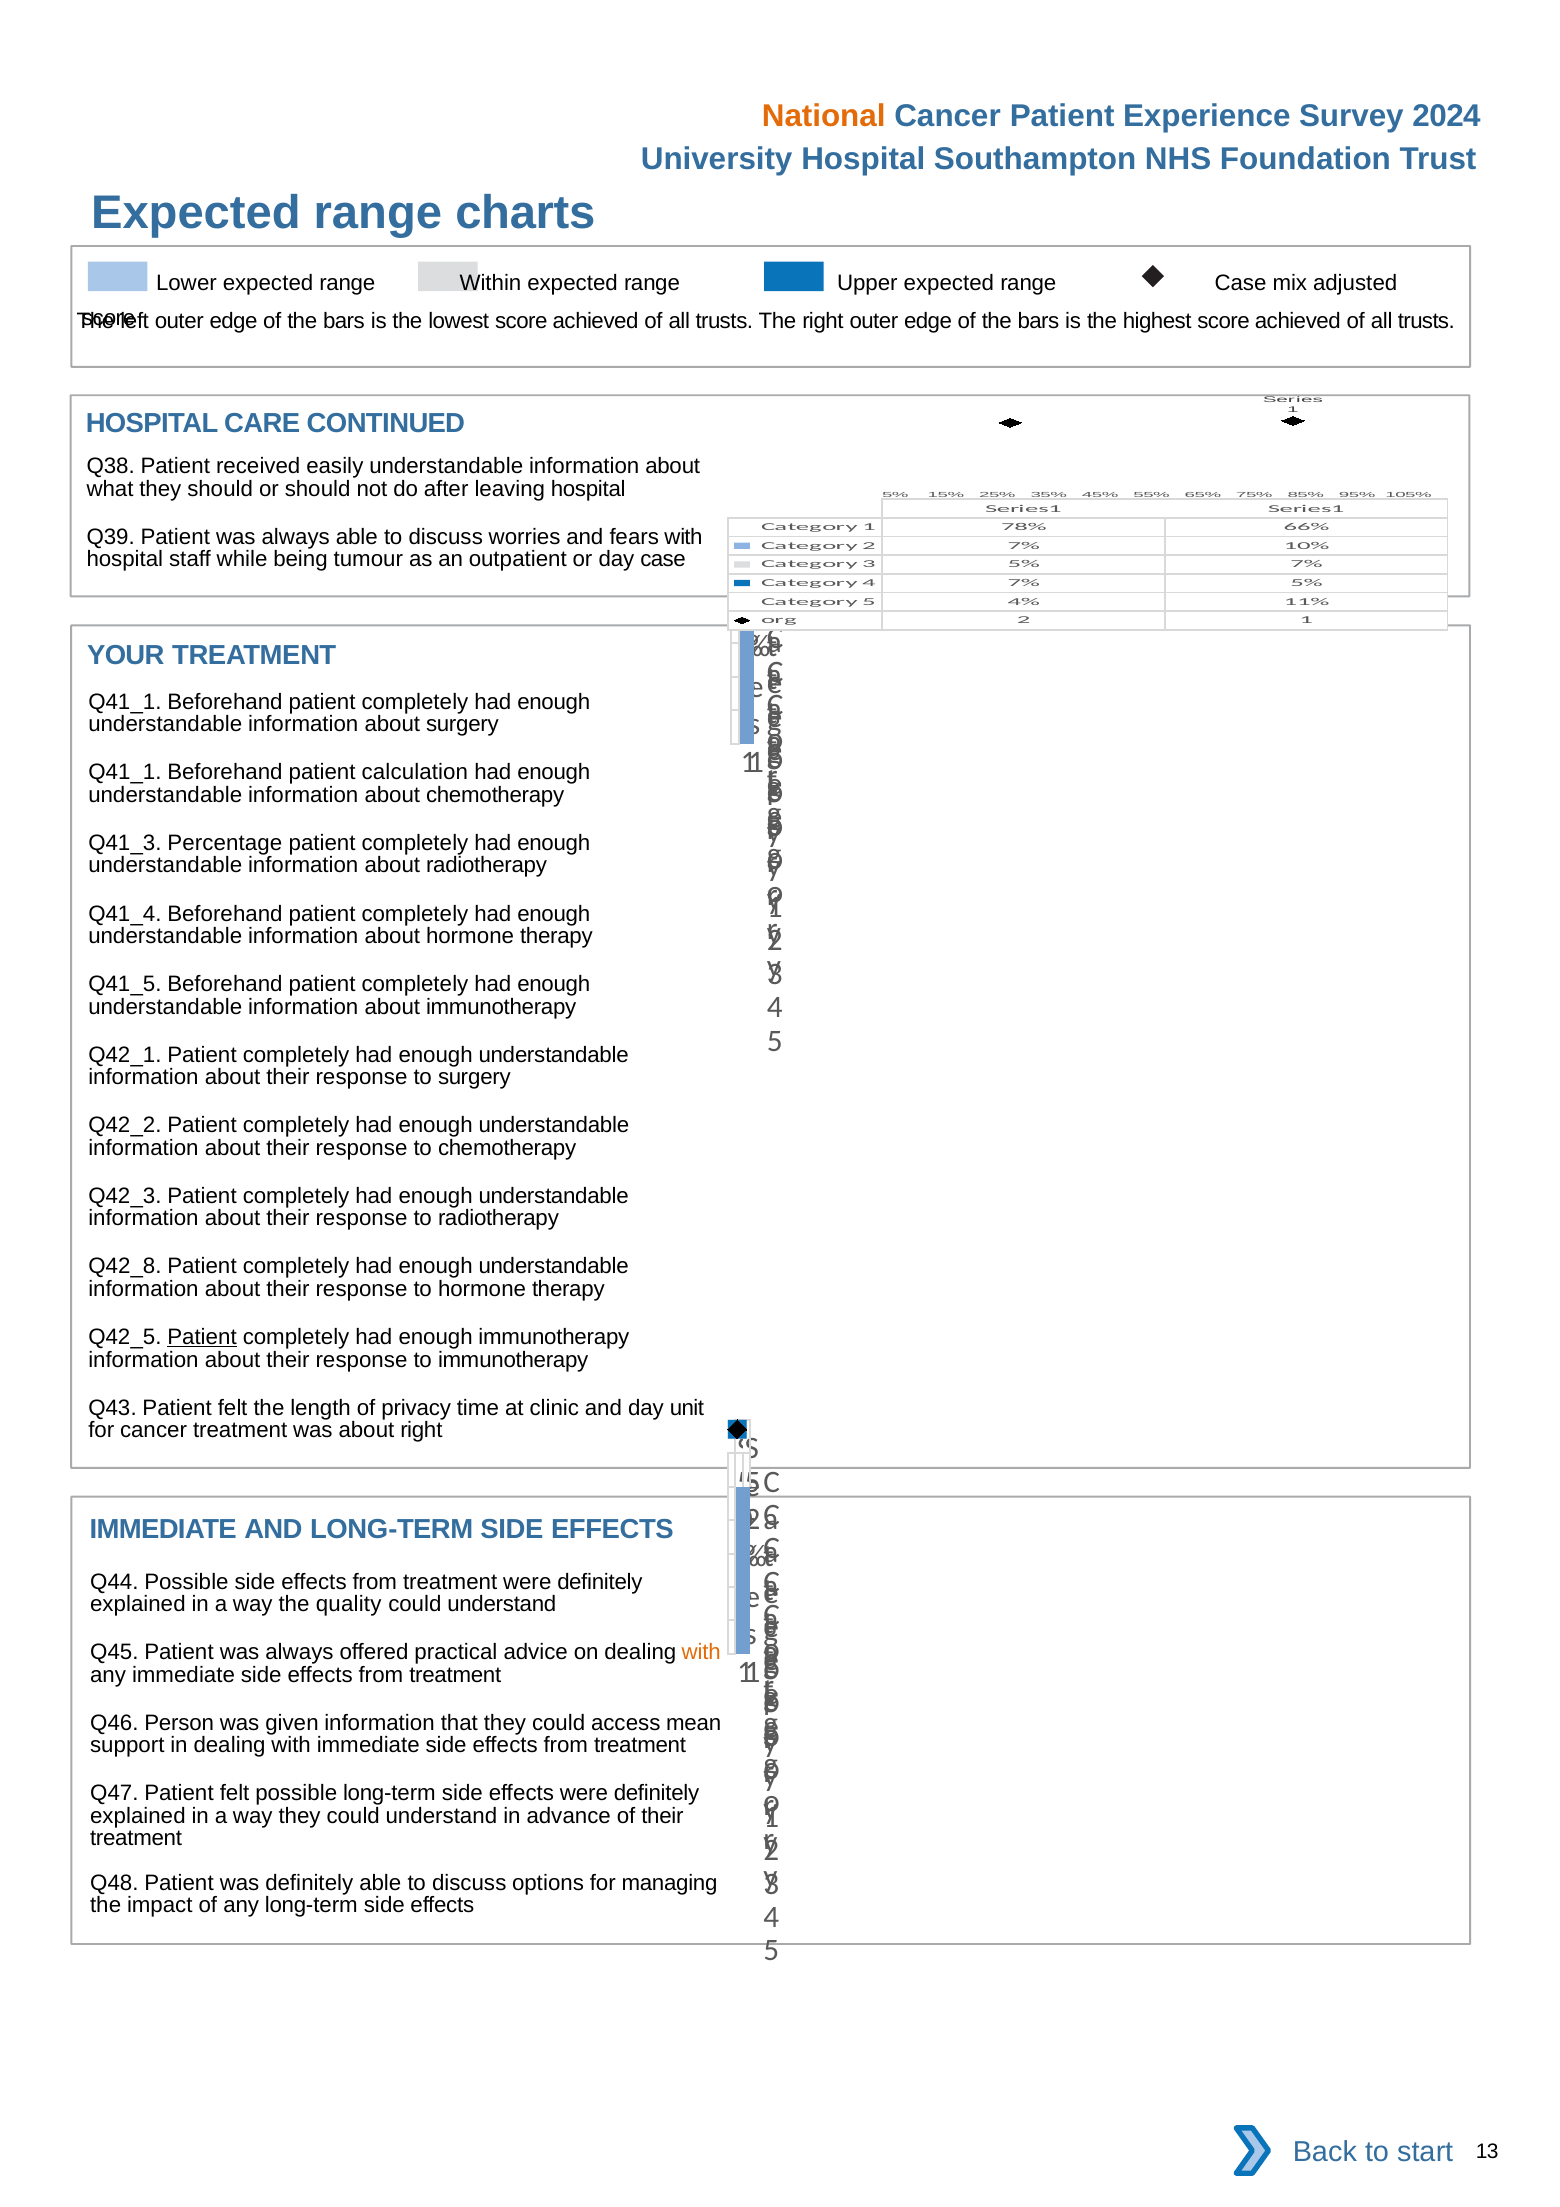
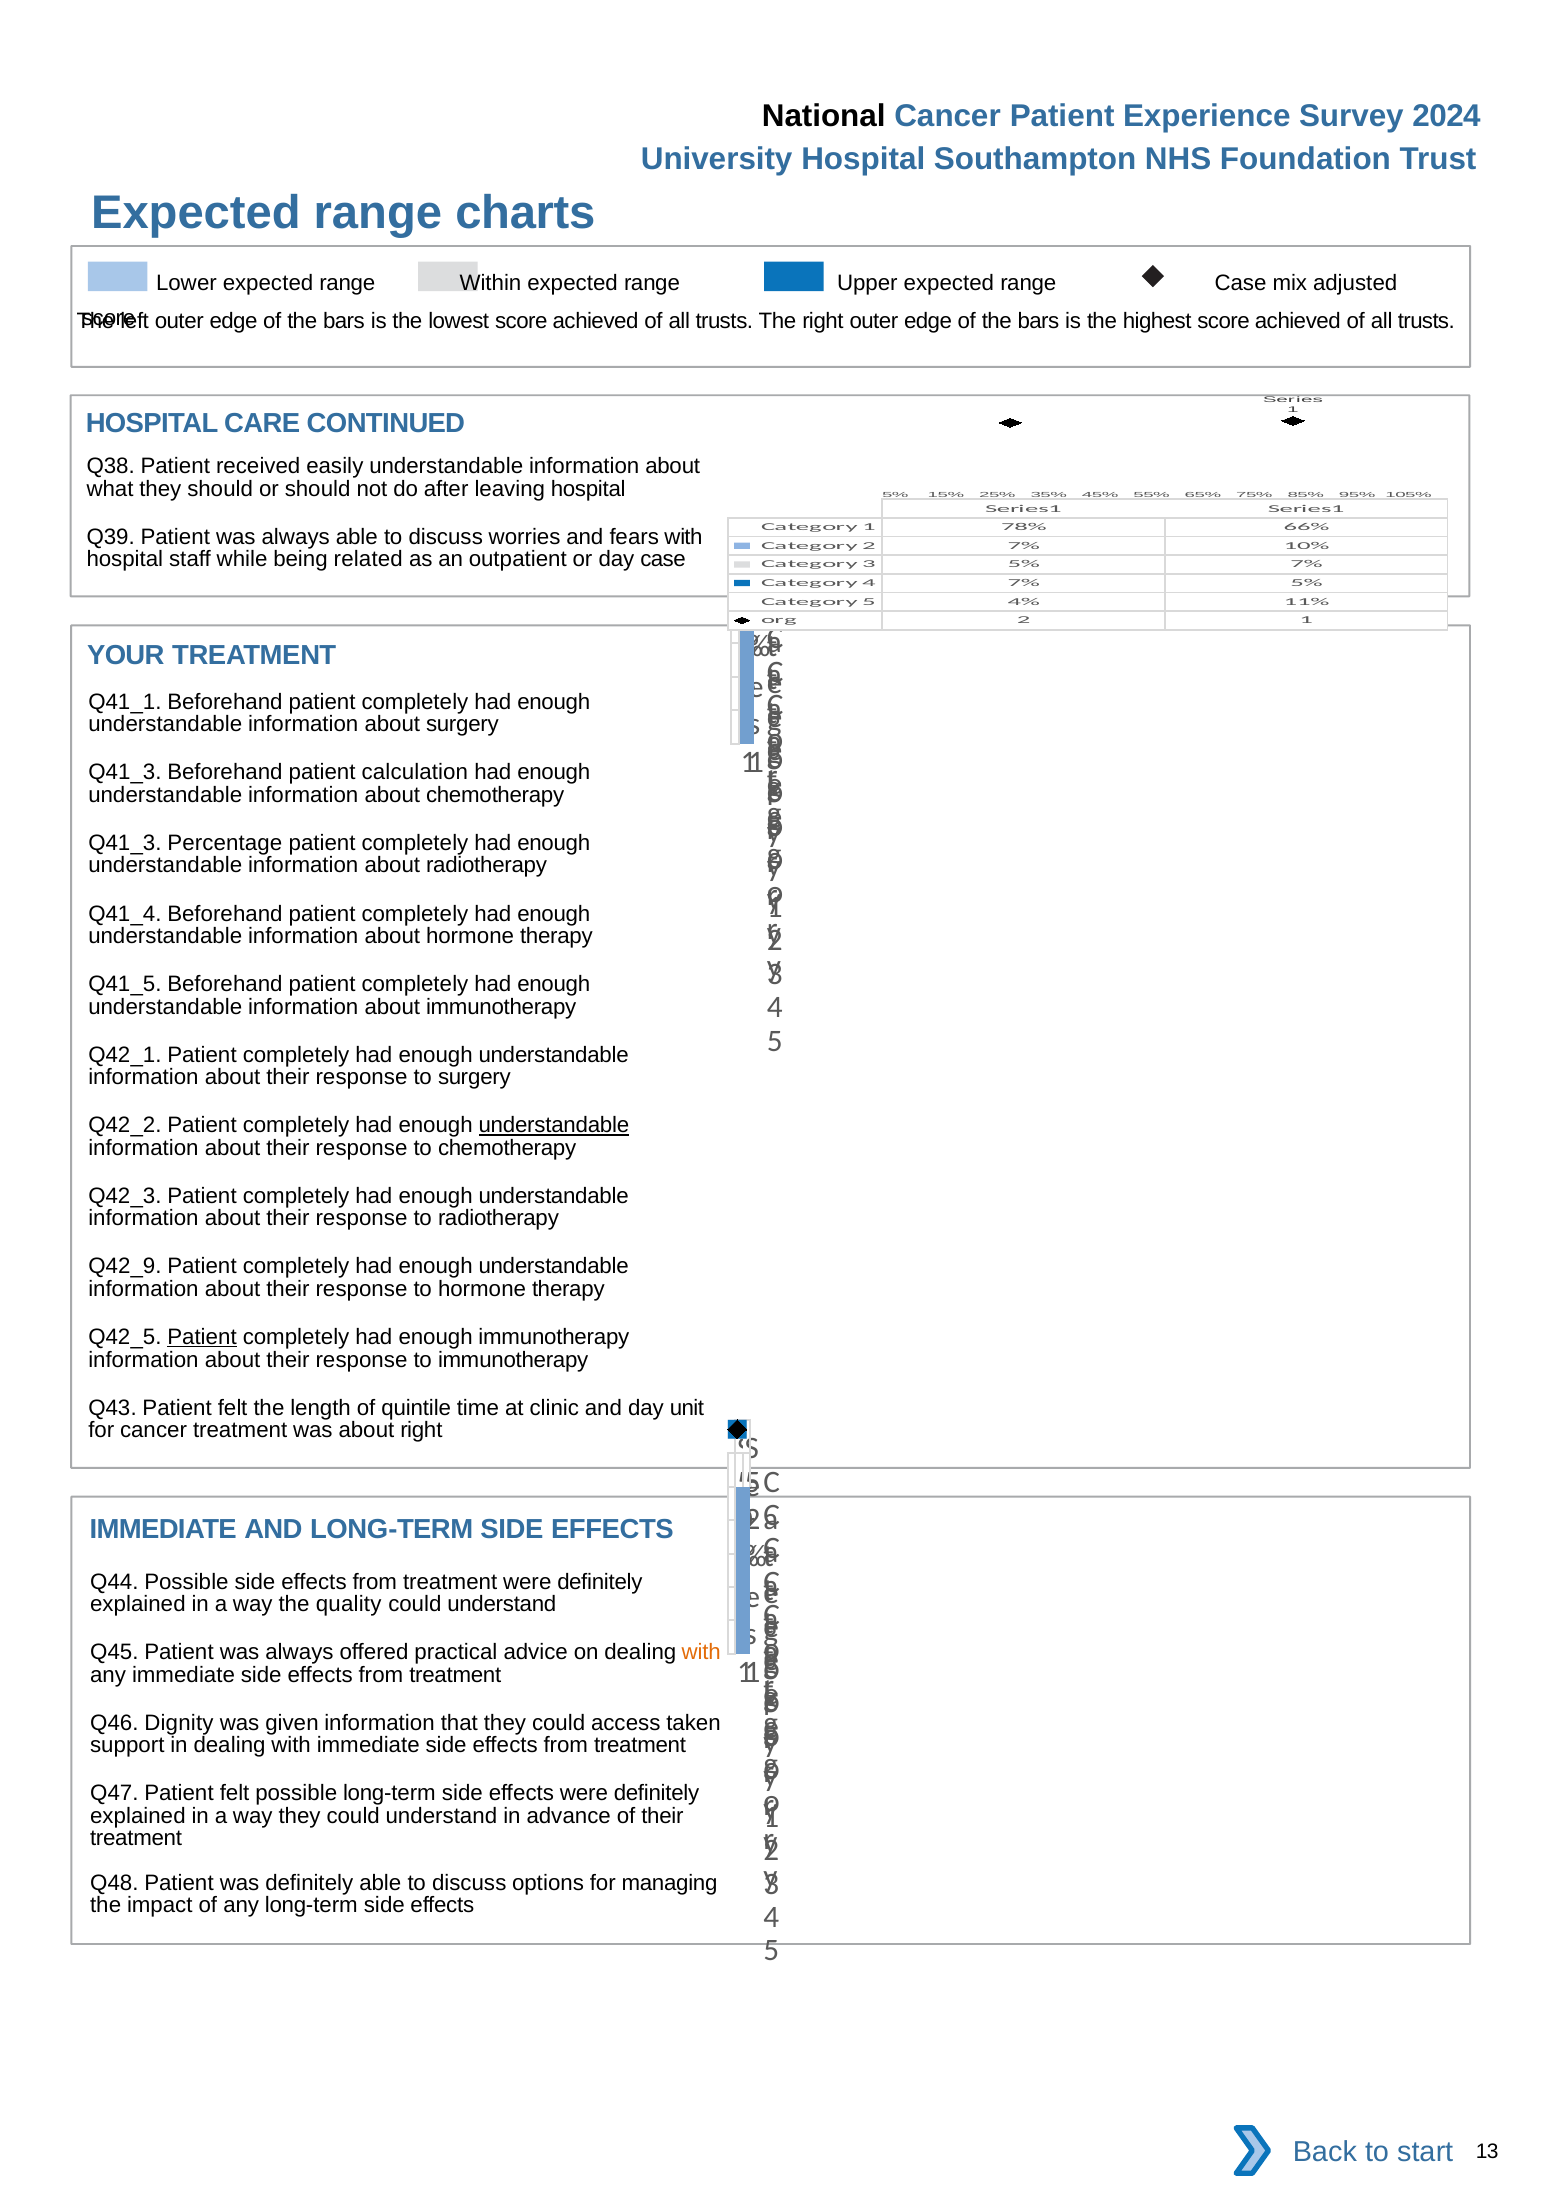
National colour: orange -> black (824, 116)
tumour: tumour -> related (368, 559)
Q41_1: Q41_1 -> Q41_3 (125, 773)
understandable underline: none -> present (554, 1126)
Q42_8: Q42_8 -> Q42_9 (125, 1267)
privacy: privacy -> quintile (416, 1408)
Person: Person -> Dignity (179, 1723)
mean: mean -> taken (694, 1723)
